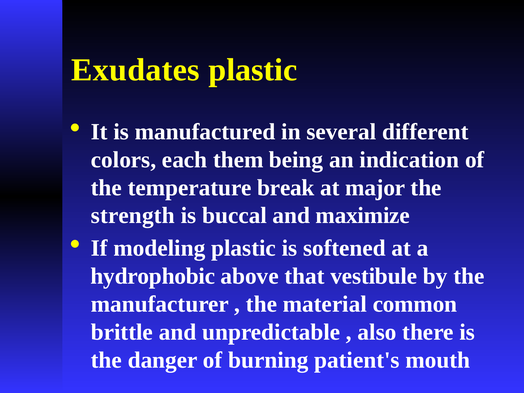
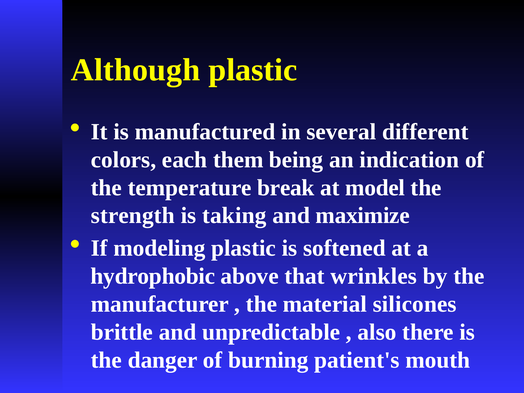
Exudates: Exudates -> Although (136, 70)
major: major -> model (375, 188)
buccal: buccal -> taking (234, 216)
vestibule: vestibule -> wrinkles (374, 276)
common: common -> silicones (415, 304)
